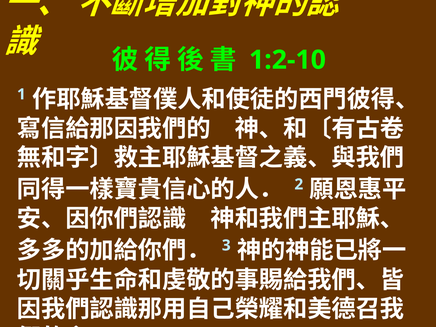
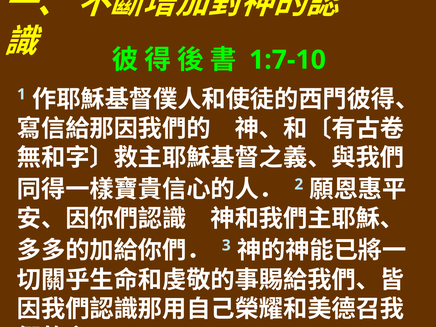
1:2-10: 1:2-10 -> 1:7-10 (287, 60)
